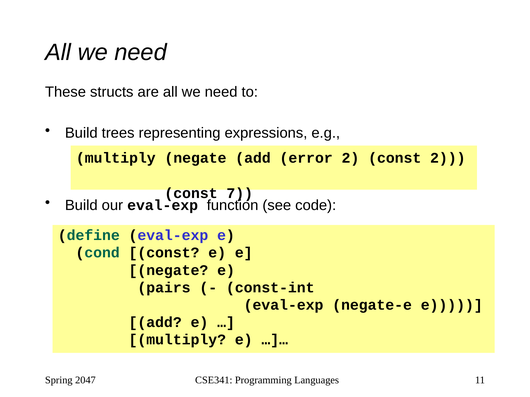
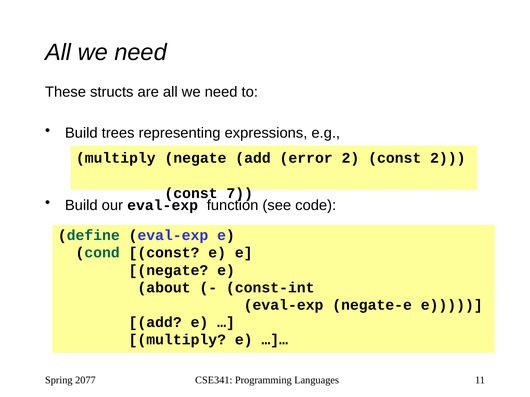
pairs: pairs -> about (164, 288)
2047: 2047 -> 2077 (85, 381)
